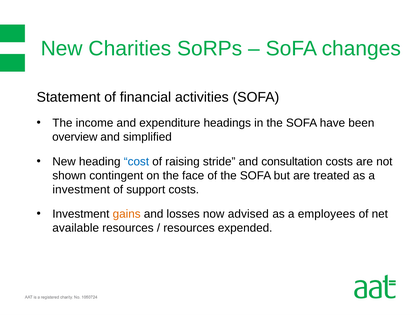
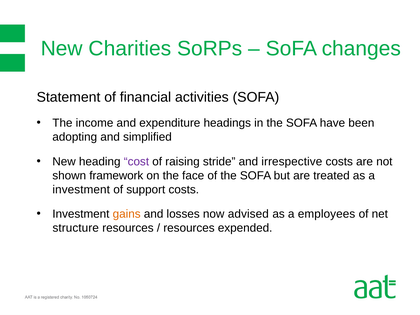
overview: overview -> adopting (75, 137)
cost colour: blue -> purple (136, 162)
consultation: consultation -> irrespective (292, 162)
contingent: contingent -> framework (116, 176)
available: available -> structure (76, 228)
